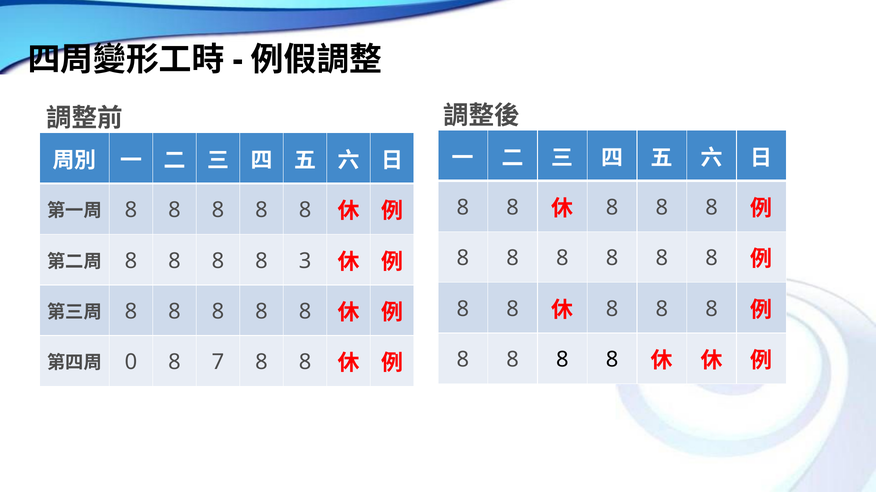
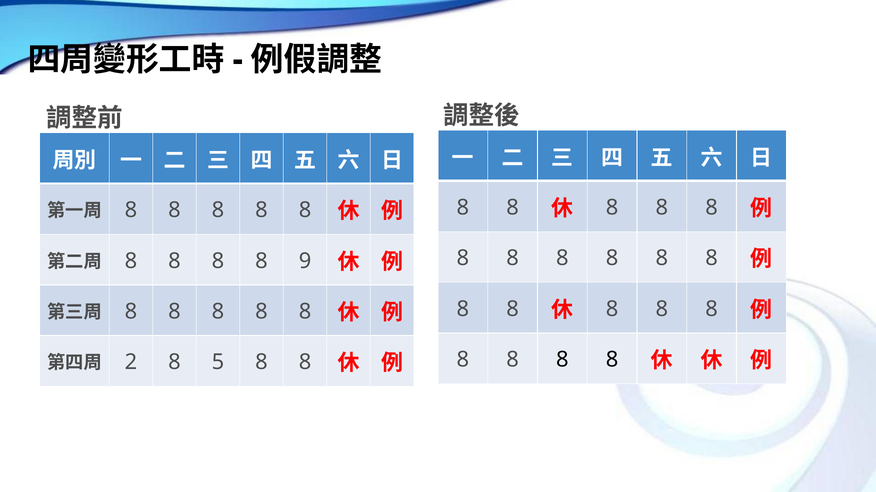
3: 3 -> 9 (305, 261)
0: 0 -> 2 (131, 363)
7: 7 -> 5 (218, 363)
